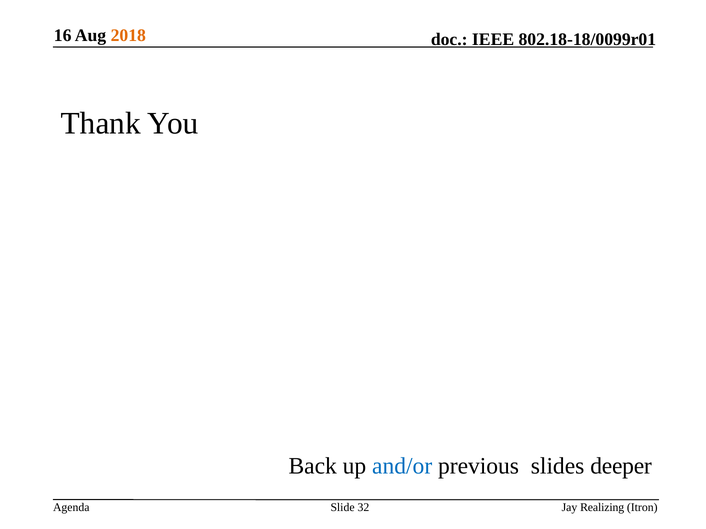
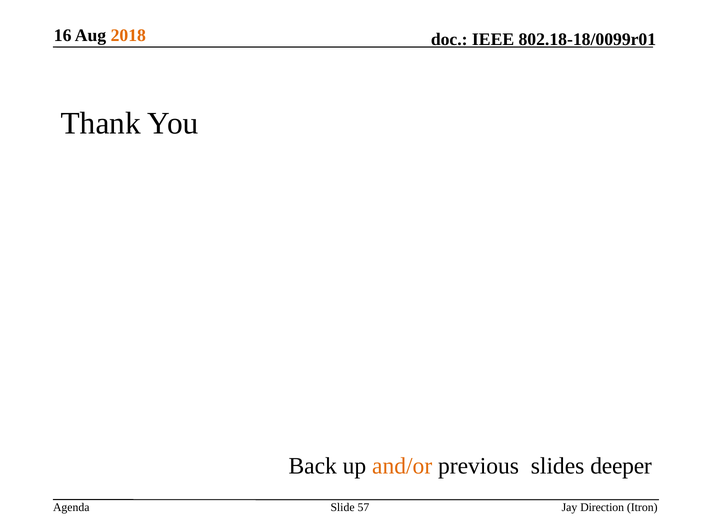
and/or colour: blue -> orange (402, 466)
32: 32 -> 57 (363, 508)
Realizing: Realizing -> Direction (602, 508)
